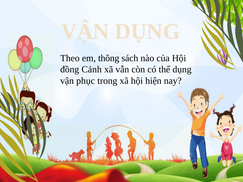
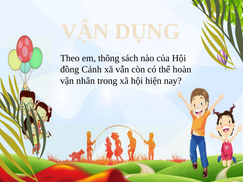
thể dụng: dụng -> hoàn (182, 70)
phục: phục -> nhân (86, 81)
